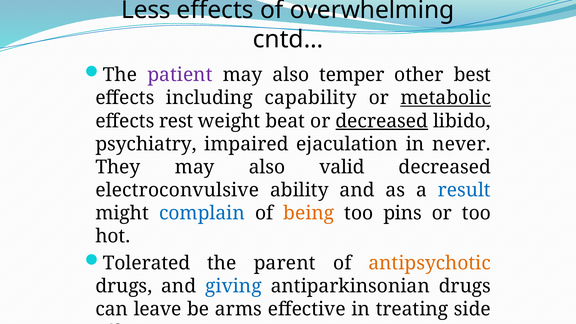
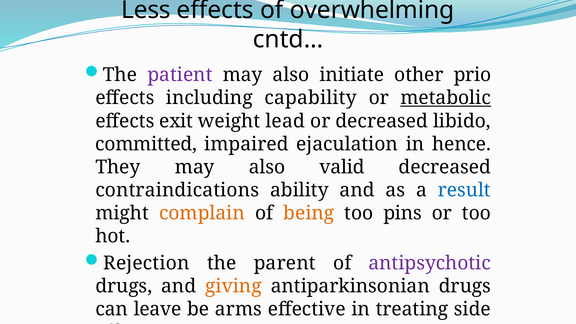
temper: temper -> initiate (352, 75)
best: best -> prio (472, 75)
rest: rest -> exit (176, 121)
beat: beat -> lead (285, 121)
decreased underline: present -> none (382, 121)
psychiatry: psychiatry -> committed (146, 144)
never: never -> hence (462, 144)
electroconvulsive: electroconvulsive -> contraindications (177, 190)
complain colour: blue -> orange (202, 213)
Tolerated: Tolerated -> Rejection (146, 263)
antipsychotic colour: orange -> purple (430, 263)
giving colour: blue -> orange (233, 286)
